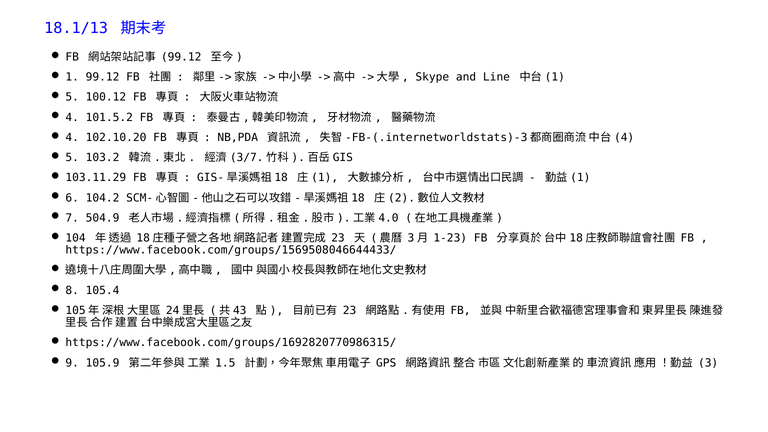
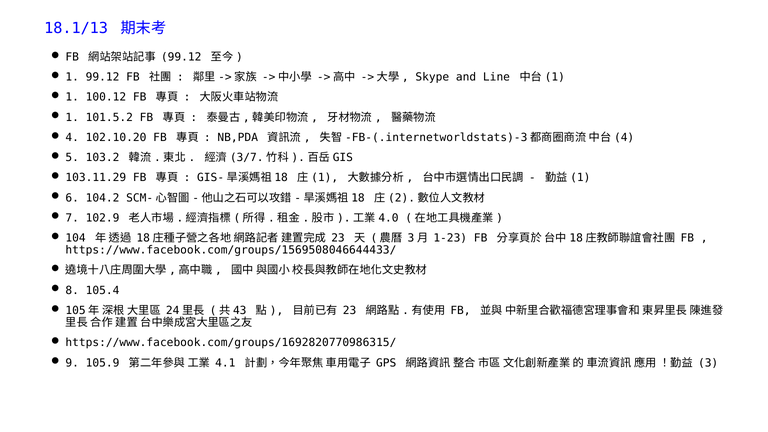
5: 5 -> 1 (72, 97)
4: 4 -> 1 (72, 117)
504.9: 504.9 -> 102.9 (103, 218)
1.5: 1.5 -> 4.1 (225, 363)
